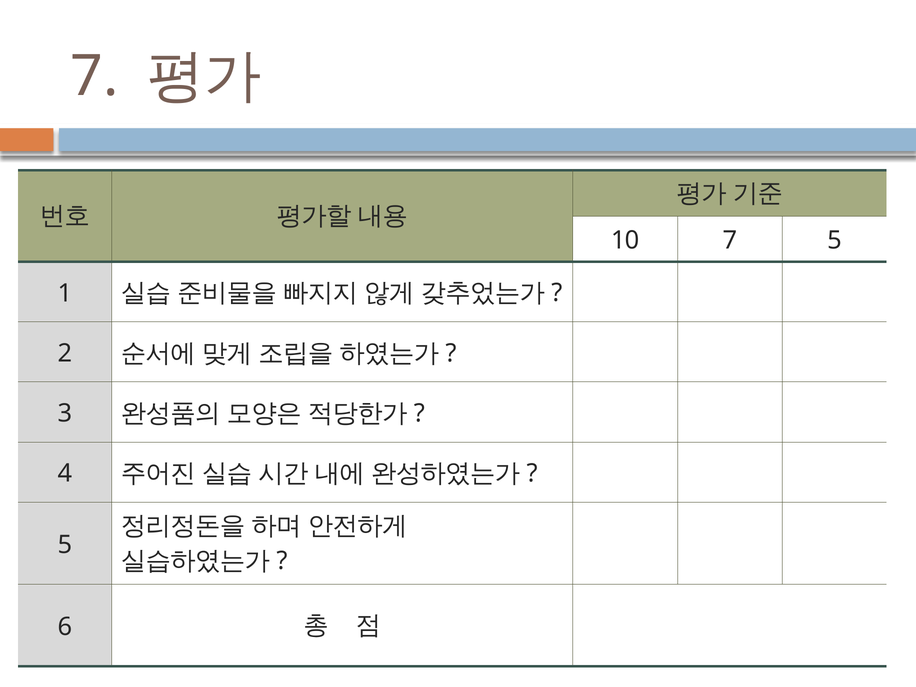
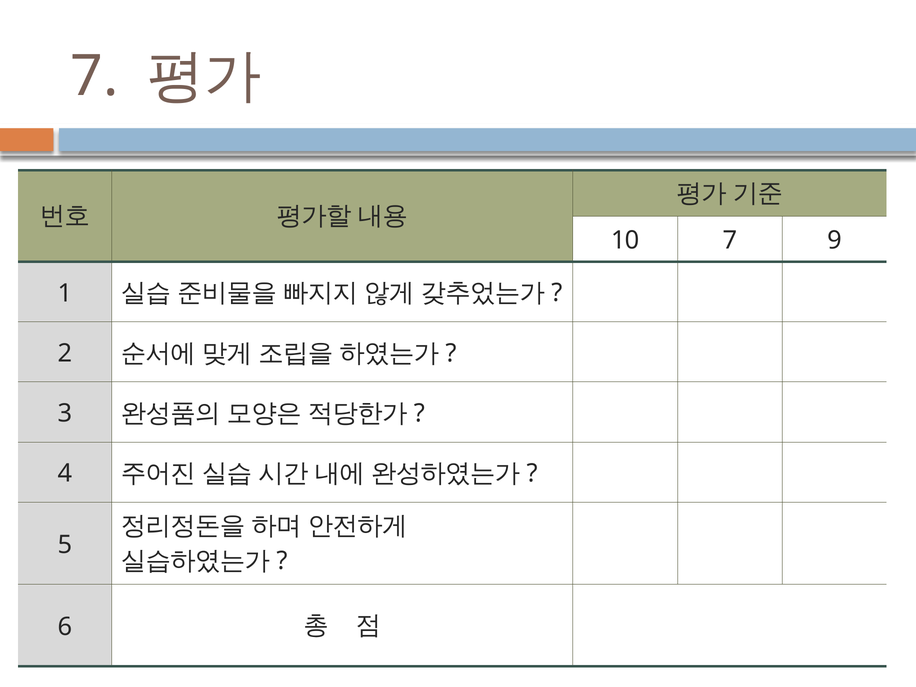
7 5: 5 -> 9 (834, 240)
